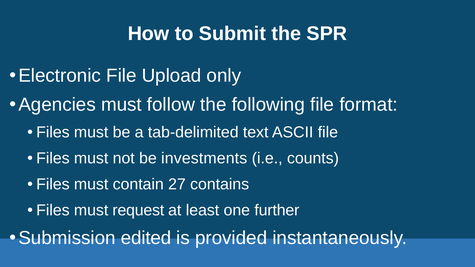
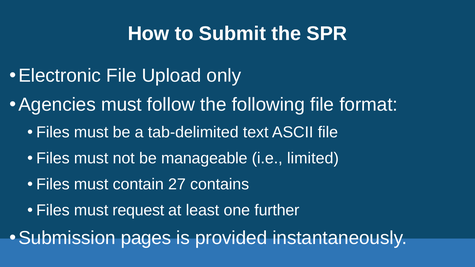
investments: investments -> manageable (204, 158)
counts: counts -> limited (313, 158)
edited: edited -> pages (146, 238)
